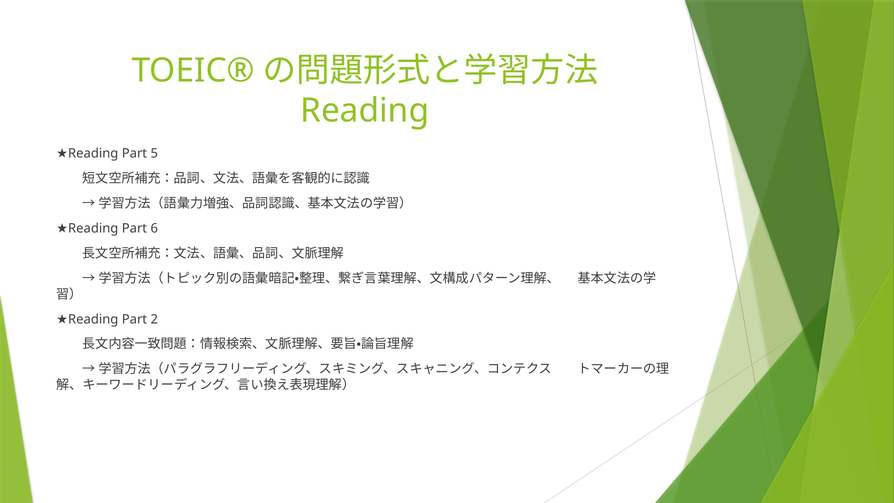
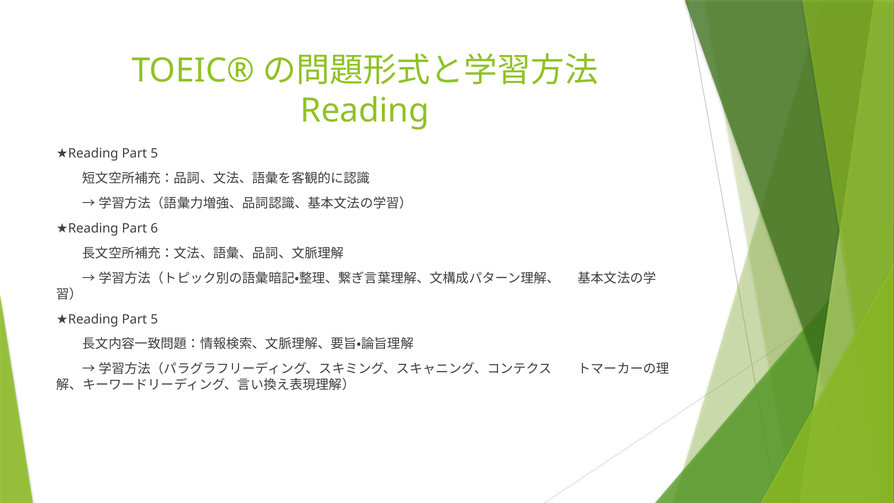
2: 2 -> 5 (154, 319)
